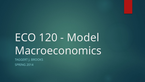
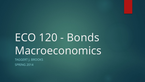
Model: Model -> Bonds (83, 37)
